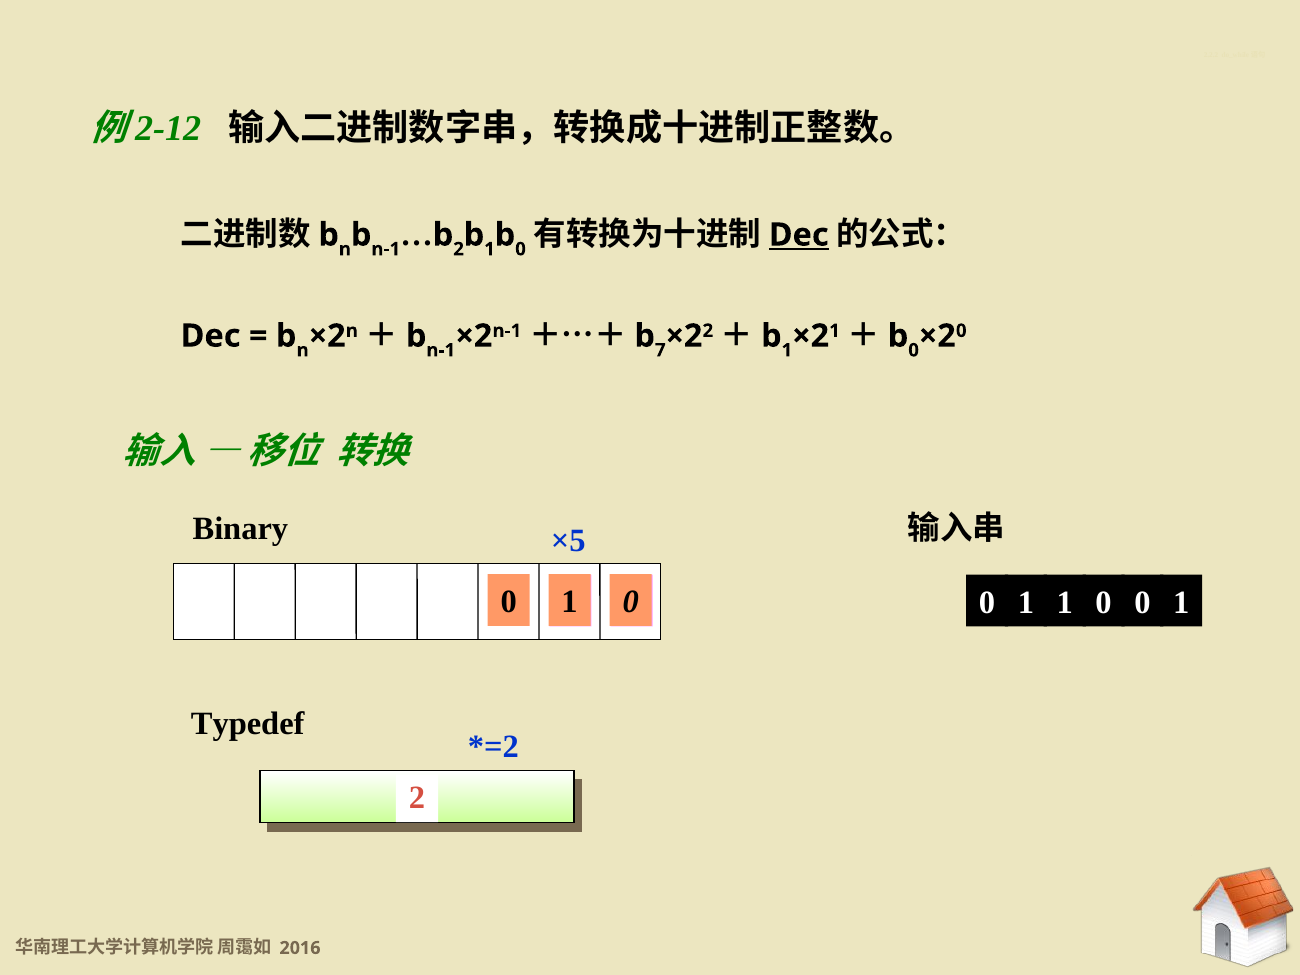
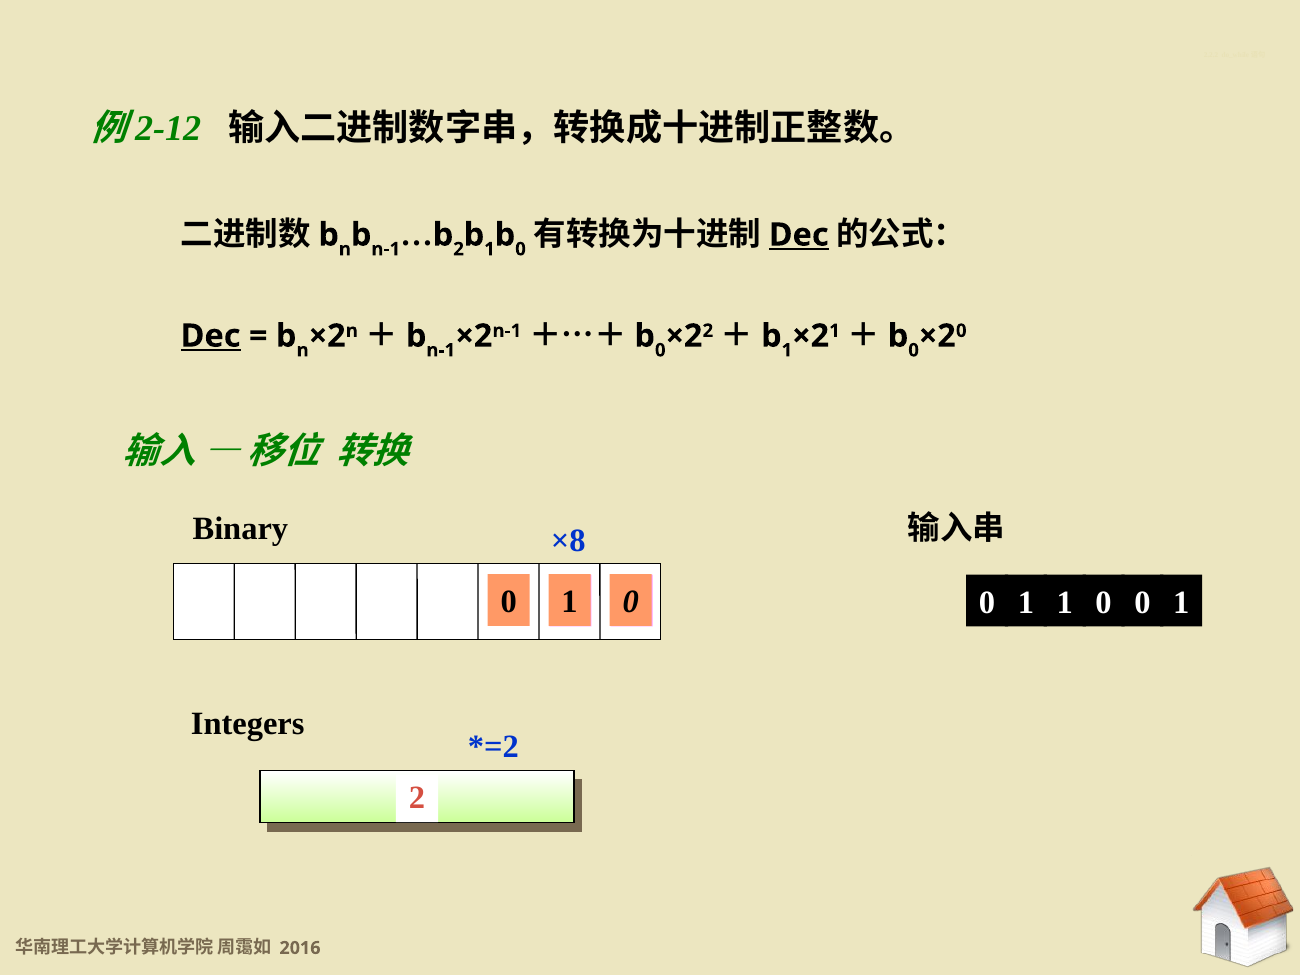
Dec underline: none -> present (211, 336)
7: 7 -> 0 (660, 350)
×5: ×5 -> ×8 (568, 541)
Typedef: Typedef -> Integers (248, 724)
